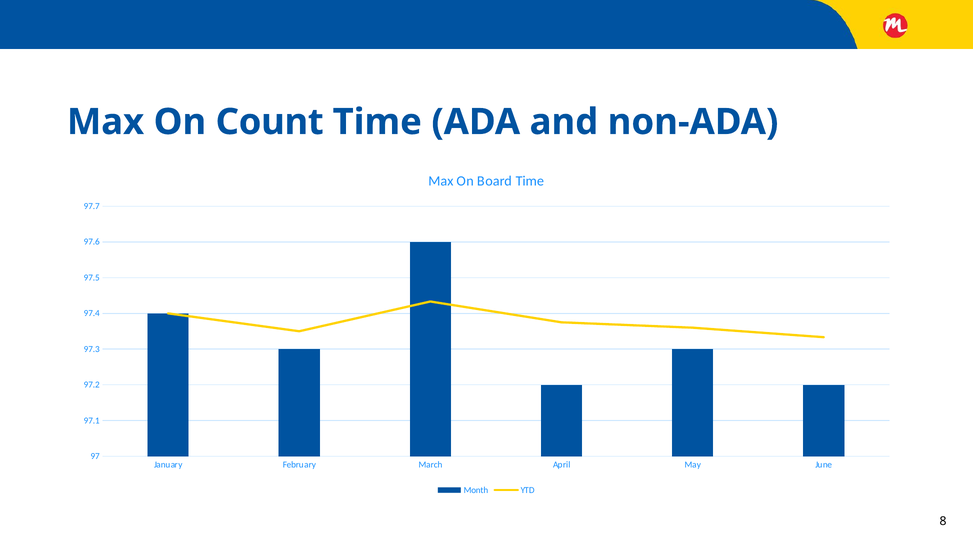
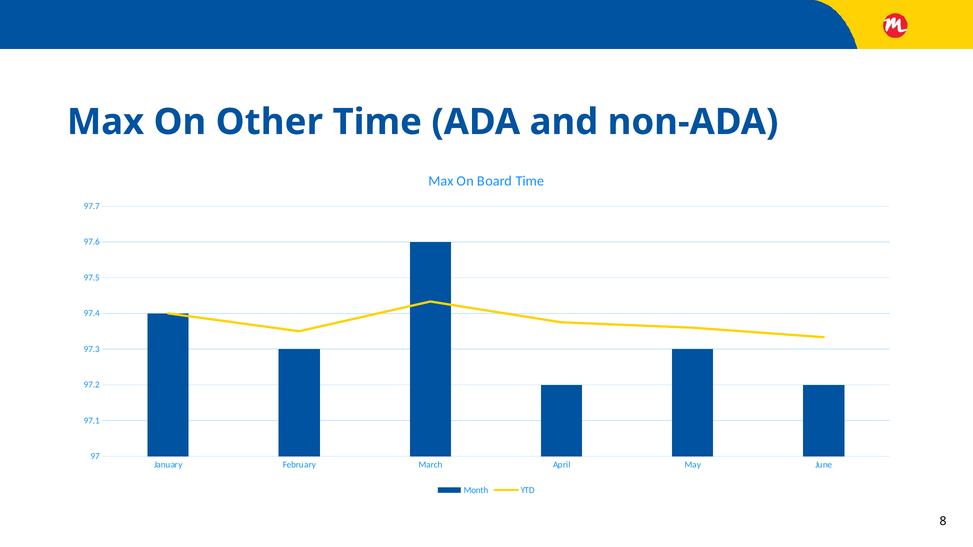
Count: Count -> Other (269, 122)
